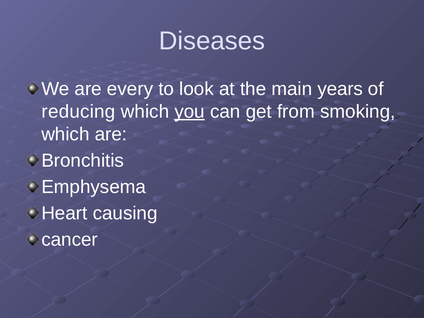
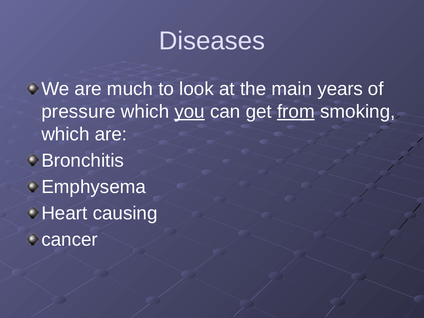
every: every -> much (130, 89)
reducing: reducing -> pressure (78, 112)
from underline: none -> present (296, 112)
